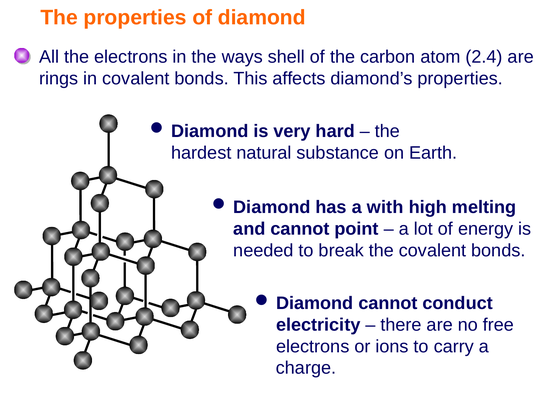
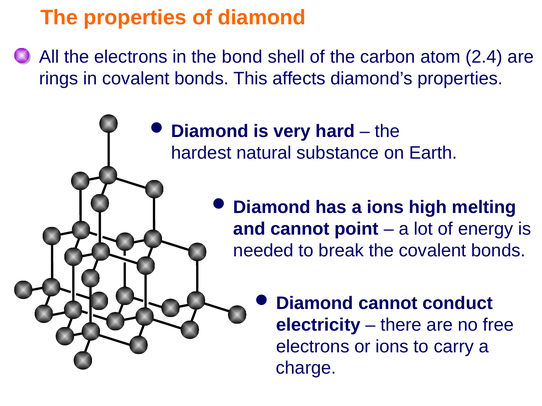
ways: ways -> bond (242, 57)
a with: with -> ions (385, 208)
